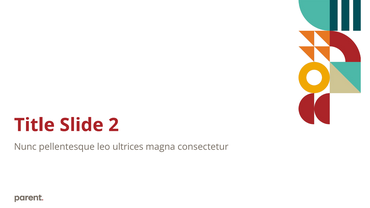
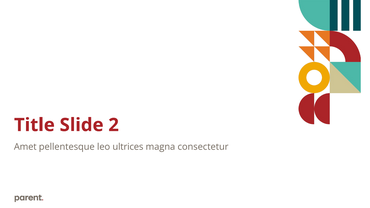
Nunc: Nunc -> Amet (25, 147)
